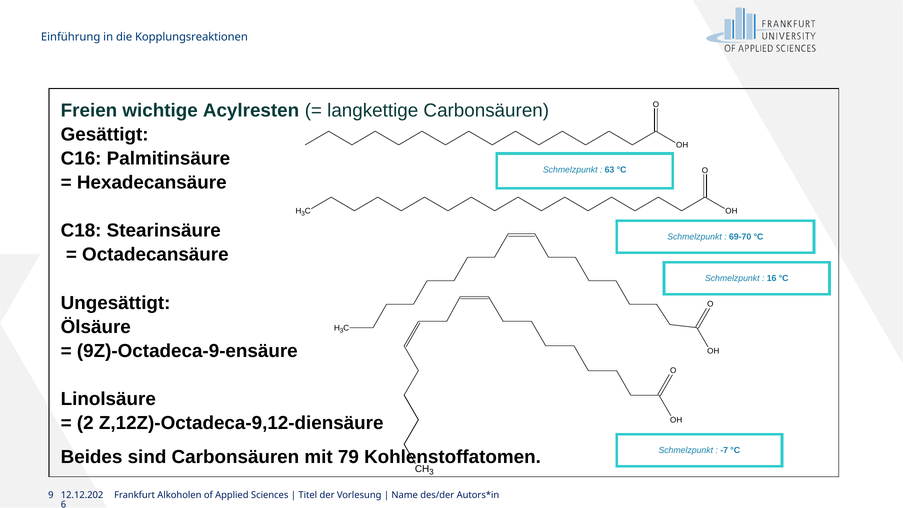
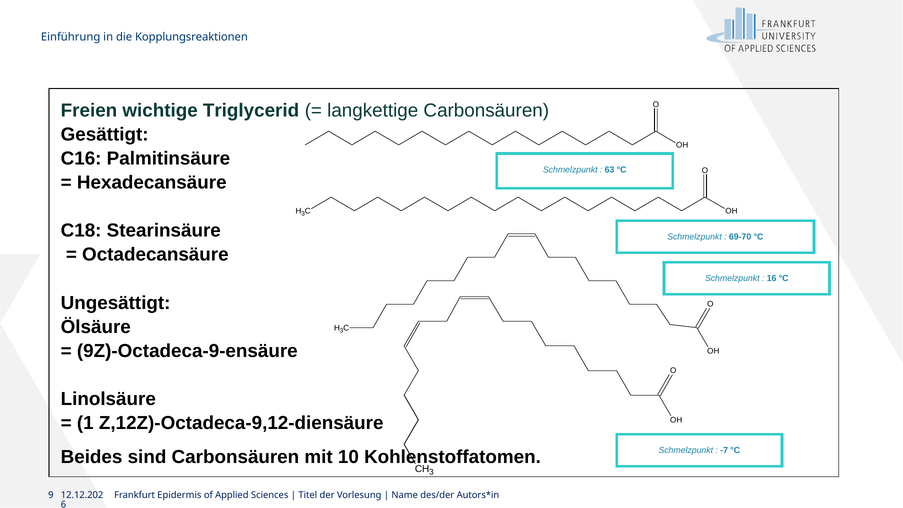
Acylresten: Acylresten -> Triglycerid (251, 110)
2: 2 -> 1 (85, 423)
79: 79 -> 10 (348, 457)
Alkoholen: Alkoholen -> Epidermis (179, 495)
